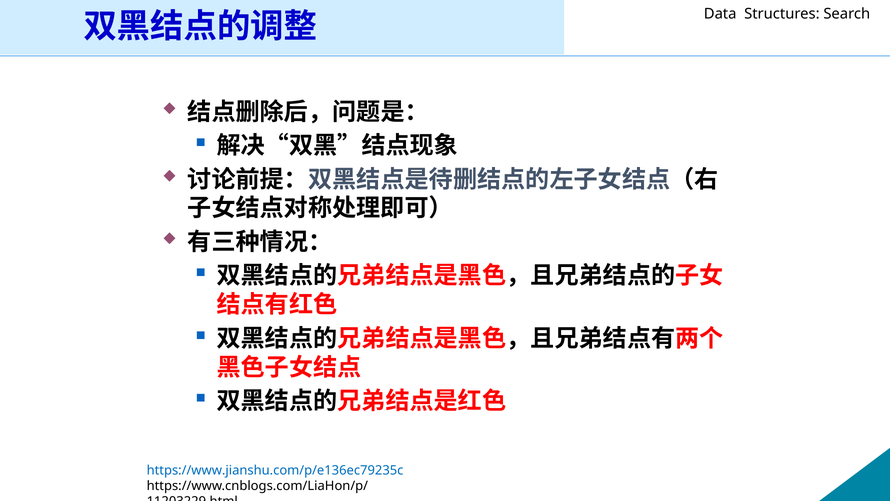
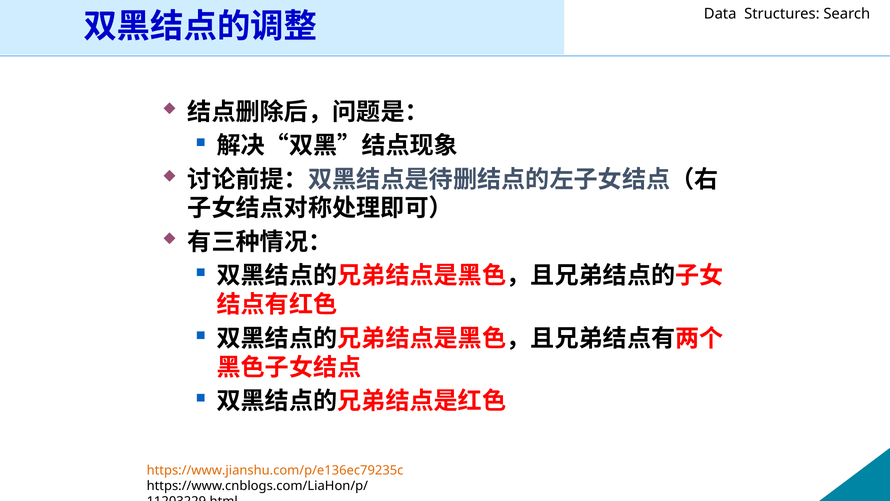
https://www.jianshu.com/p/e136ec79235c colour: blue -> orange (275, 470)
